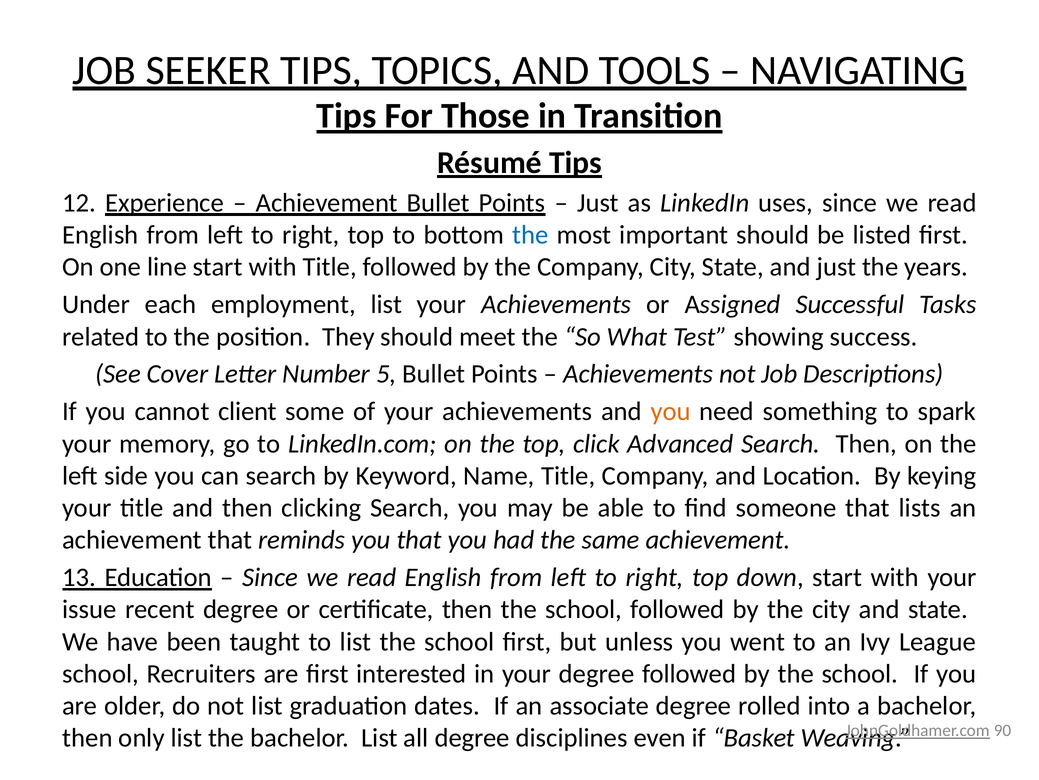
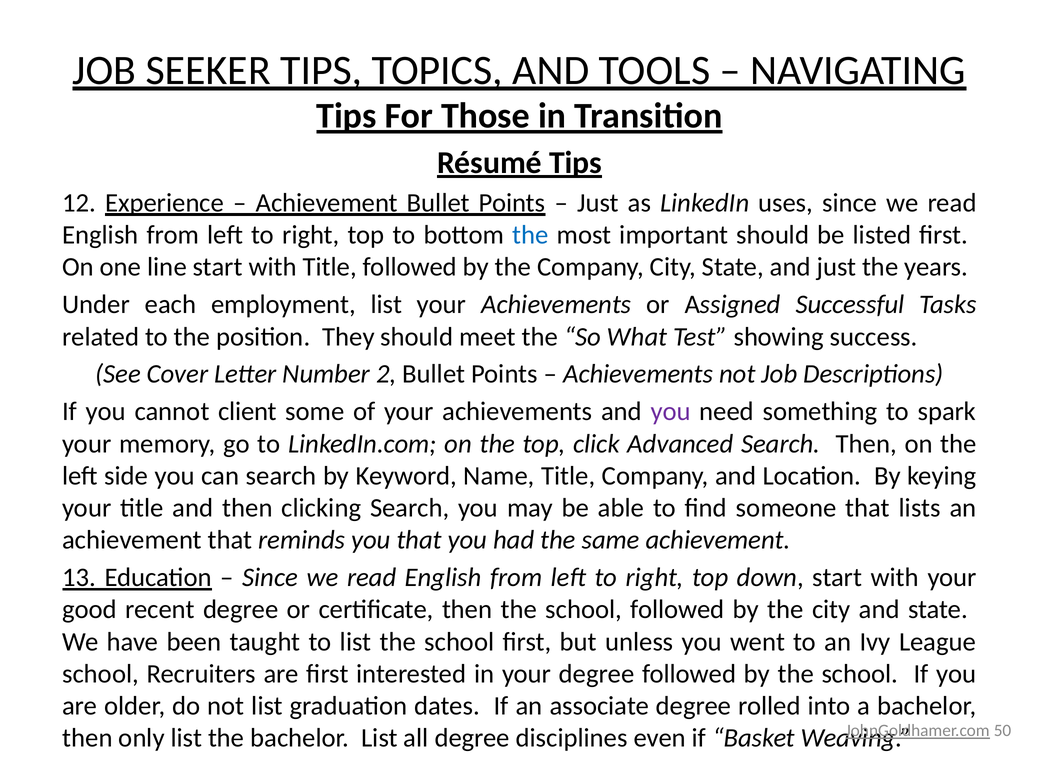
5: 5 -> 2 (386, 374)
you colour: orange -> purple (671, 411)
issue: issue -> good (90, 609)
90: 90 -> 50 (1002, 730)
